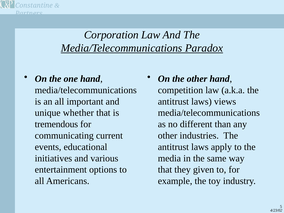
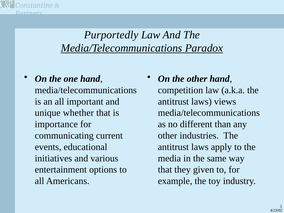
Corporation: Corporation -> Purportedly (111, 35)
tremendous: tremendous -> importance (56, 124)
